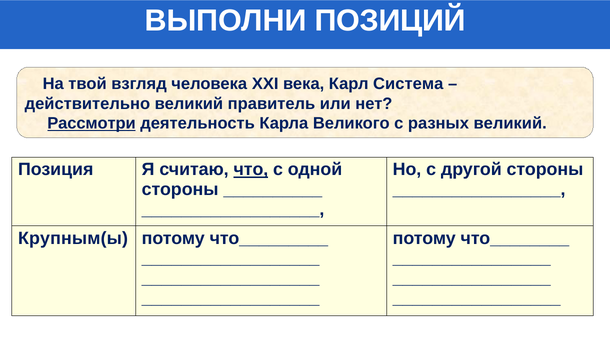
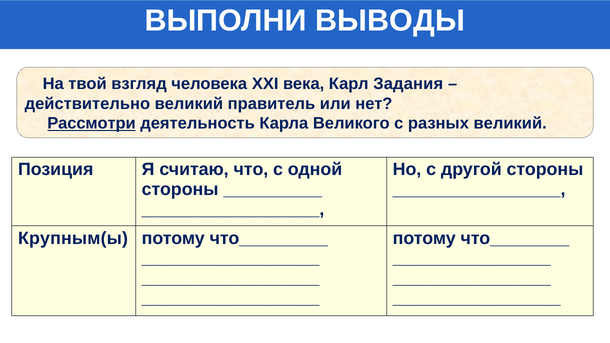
ПОЗИЦИЙ: ПОЗИЦИЙ -> ВЫВОДЫ (390, 21)
Система: Система -> Задания (408, 84)
что underline: present -> none (251, 170)
